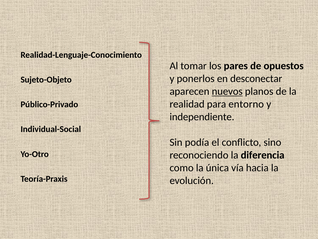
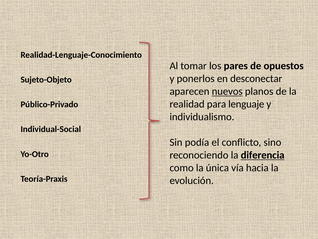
entorno: entorno -> lenguaje (246, 104)
independiente: independiente -> individualismo (202, 117)
diferencia underline: none -> present (263, 155)
